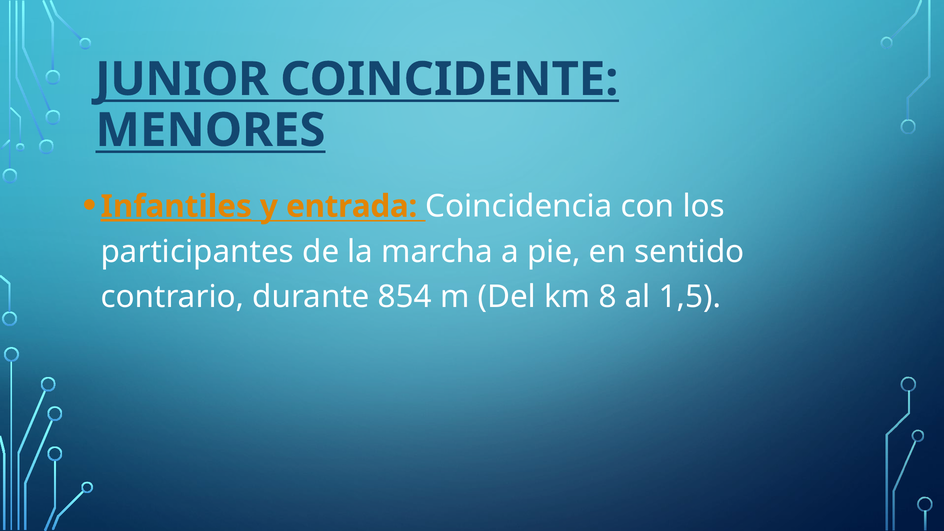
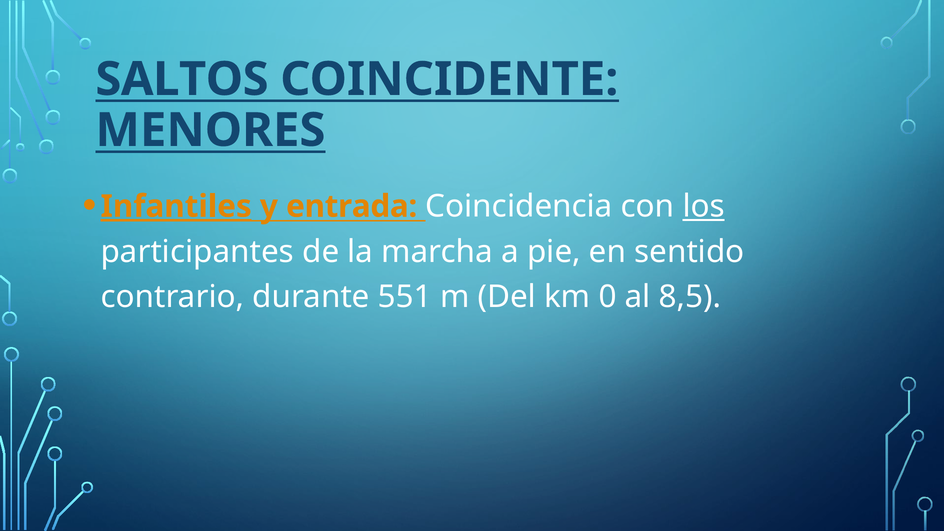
JUNIOR: JUNIOR -> SALTOS (182, 79)
los underline: none -> present (704, 206)
854: 854 -> 551 (405, 297)
8: 8 -> 0 (608, 297)
1,5: 1,5 -> 8,5 (690, 297)
